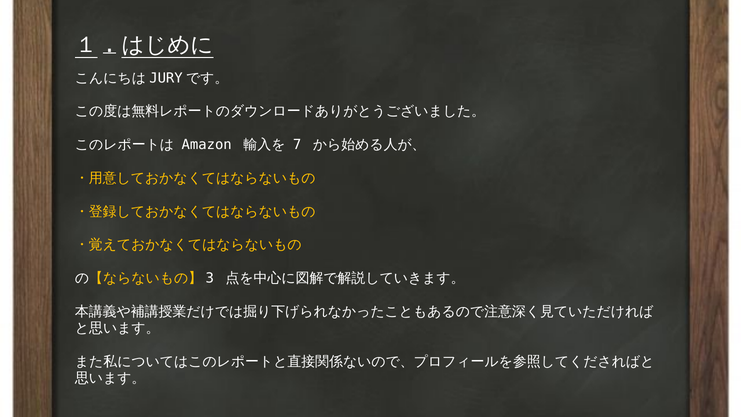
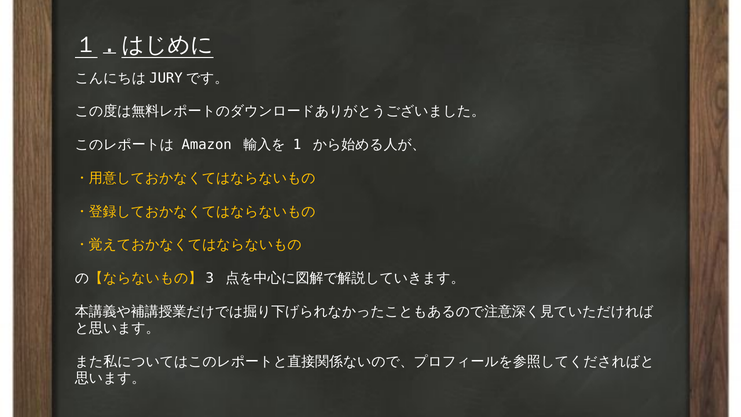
7: 7 -> 1 (297, 145)
